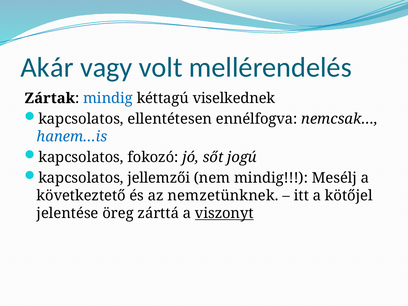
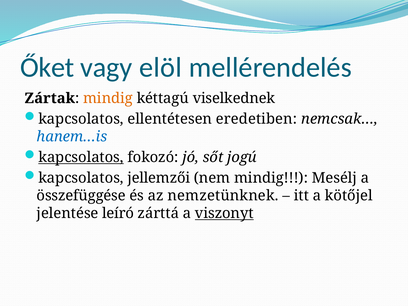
Akár: Akár -> Őket (47, 67)
volt: volt -> elöl (161, 67)
mindig colour: blue -> orange (108, 98)
ennélfogva: ennélfogva -> eredetiben (256, 119)
kapcsolatos underline: none -> present (81, 157)
következtető: következtető -> összefüggése (81, 196)
öreg: öreg -> leíró (118, 213)
